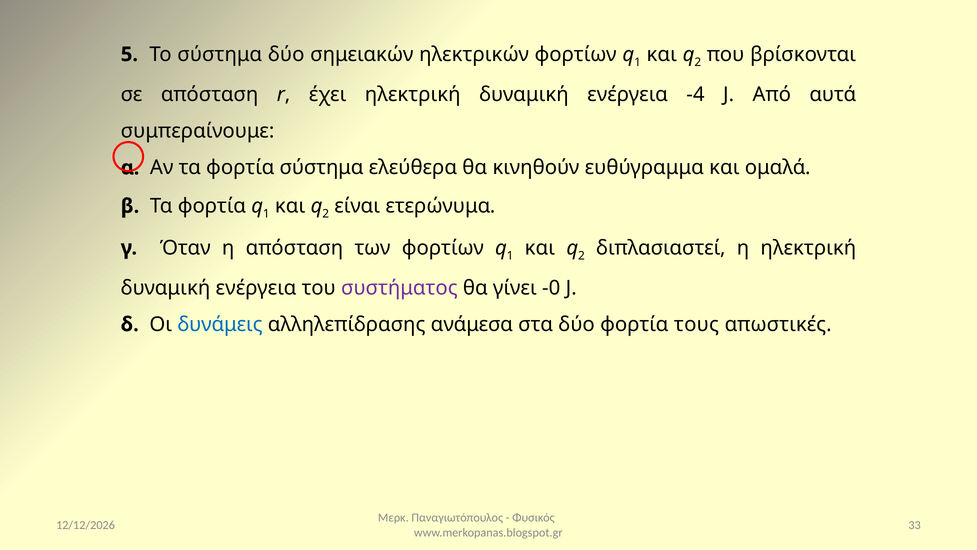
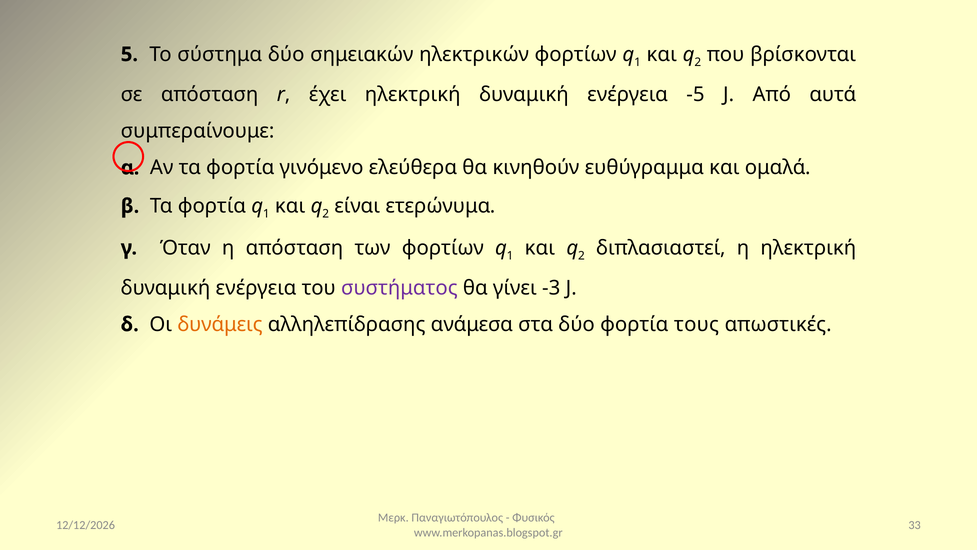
-4: -4 -> -5 (695, 94)
φορτία σύστημα: σύστημα -> γινόμενο (322, 168)
-0: -0 -> -3 (551, 288)
δυνάμεις colour: blue -> orange (220, 324)
